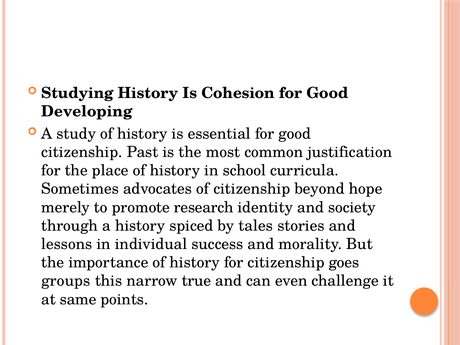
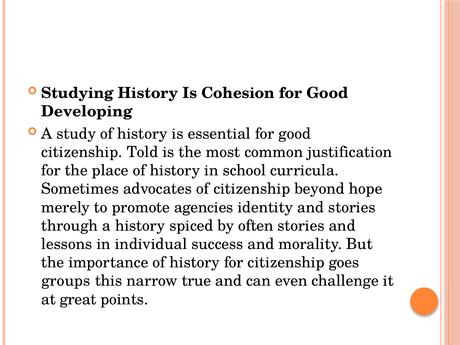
Past: Past -> Told (142, 152)
research: research -> agencies (204, 207)
and society: society -> stories (352, 207)
tales: tales -> often (256, 226)
same: same -> great (78, 299)
